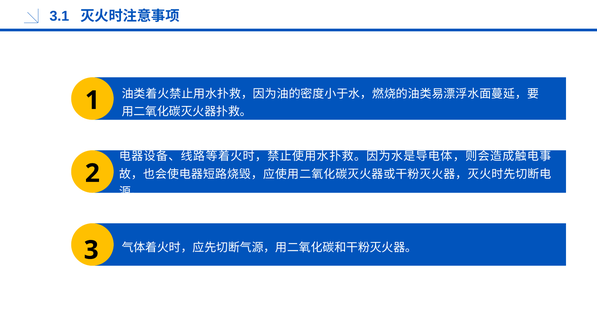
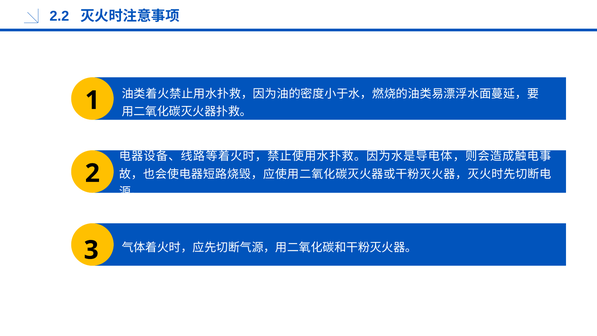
3.1: 3.1 -> 2.2 (59, 16)
